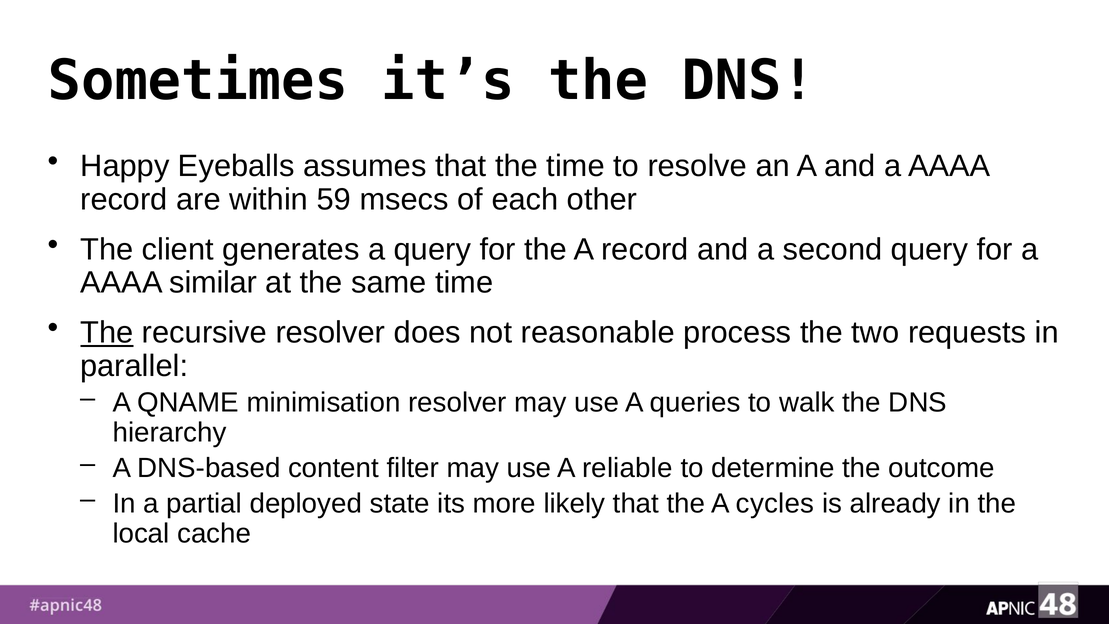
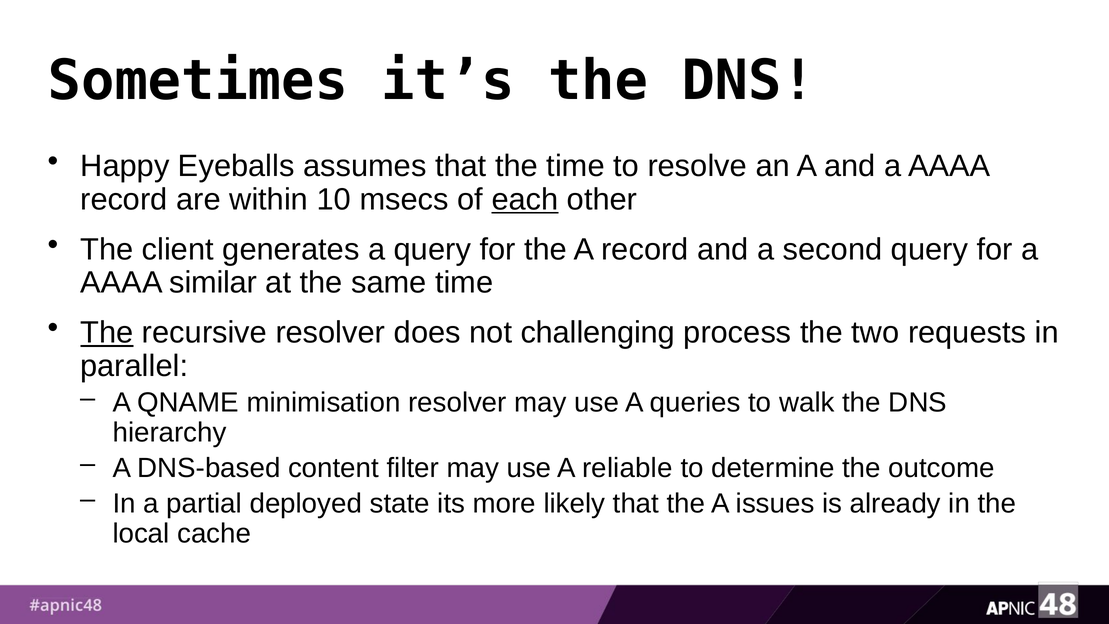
59: 59 -> 10 (334, 199)
each underline: none -> present (525, 199)
reasonable: reasonable -> challenging (598, 332)
cycles: cycles -> issues (775, 503)
